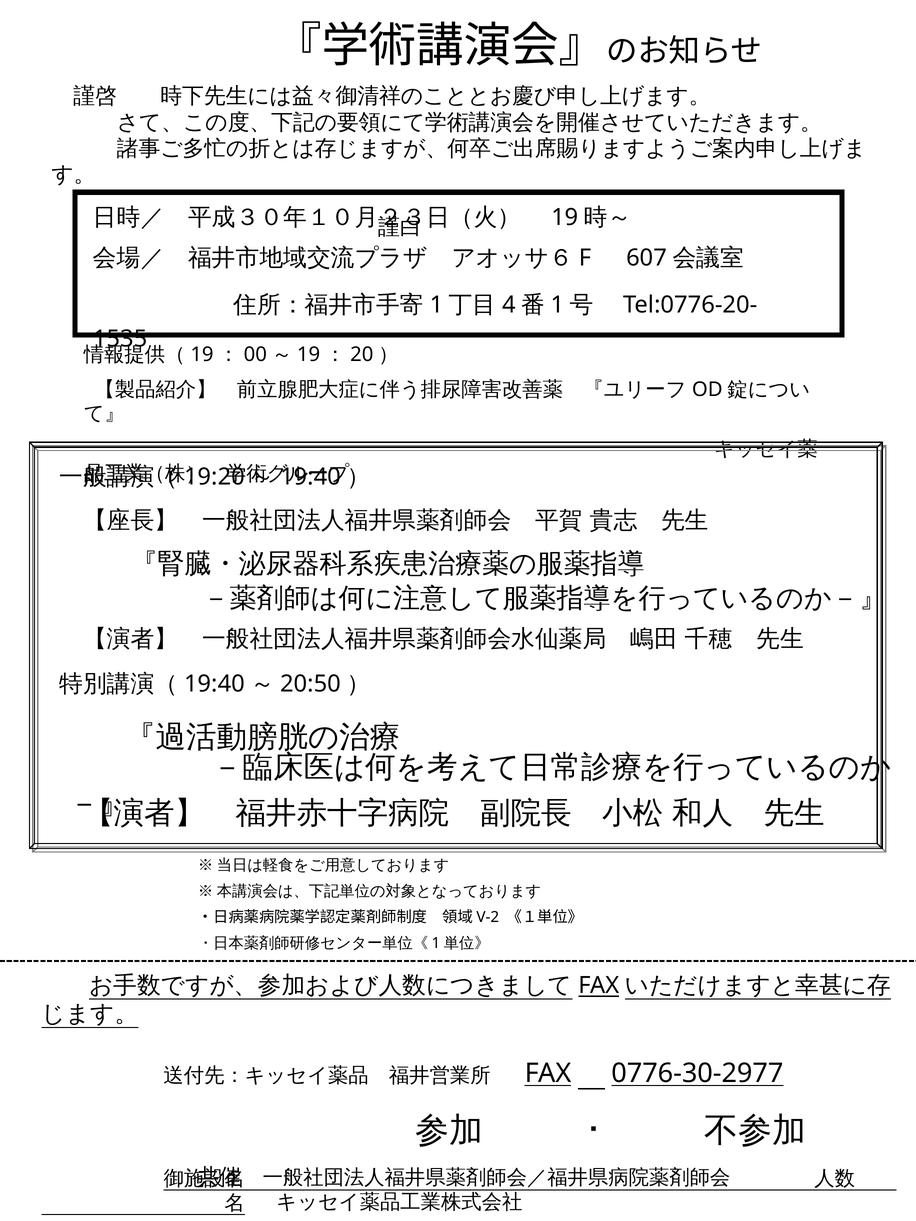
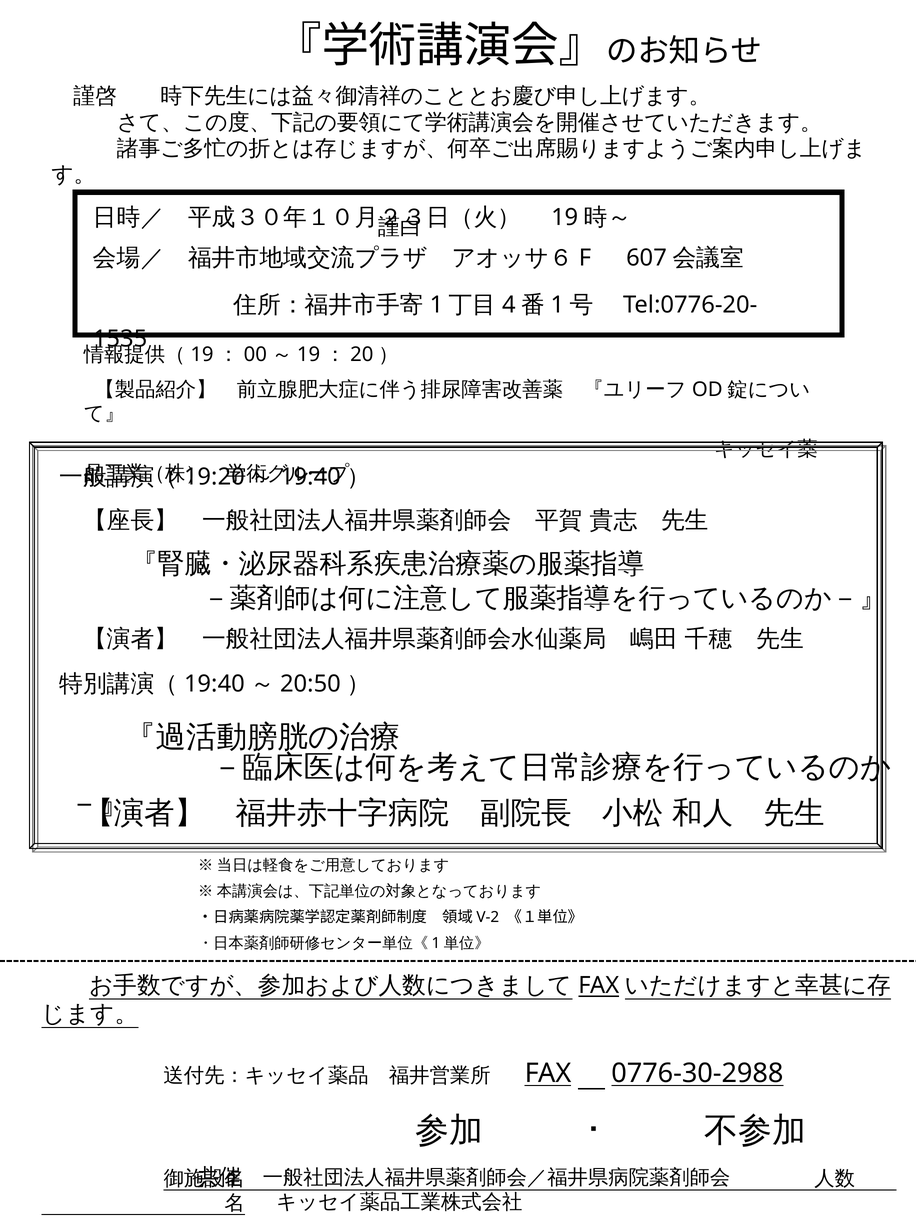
0776-30-2977: 0776-30-2977 -> 0776-30-2988 (697, 1073)
